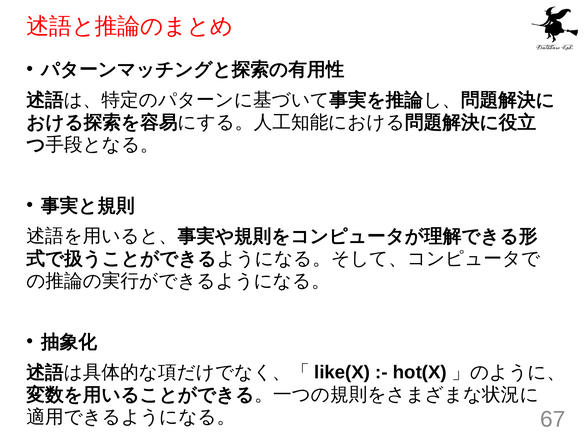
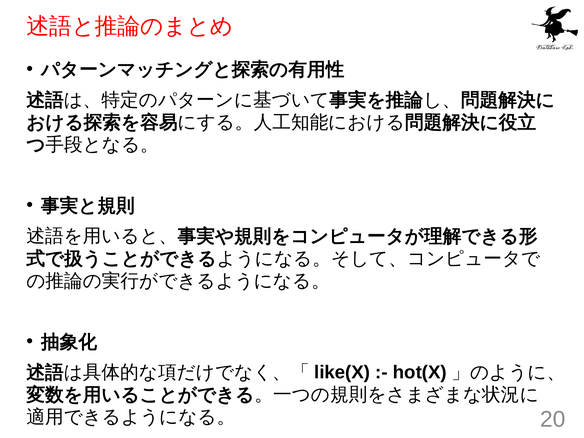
67: 67 -> 20 (553, 419)
